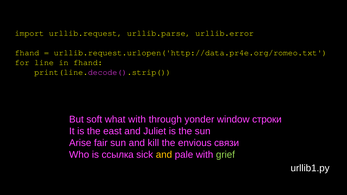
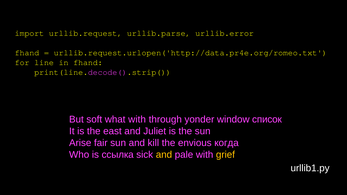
строки: строки -> список (267, 120)
связи: связи -> когда (227, 143)
grief colour: light green -> yellow (225, 155)
